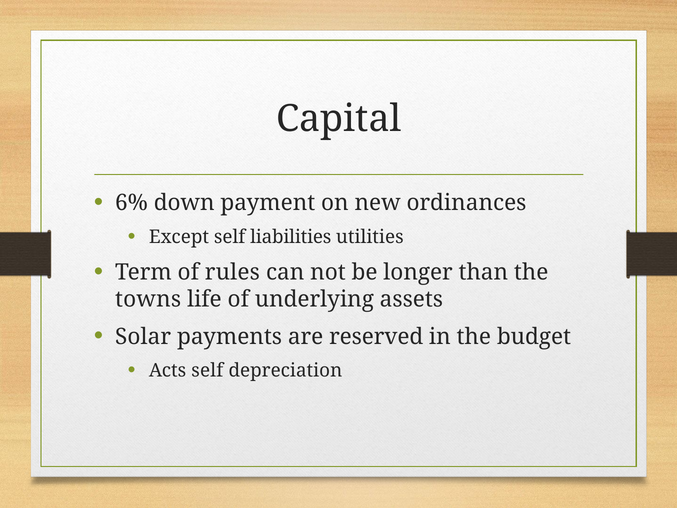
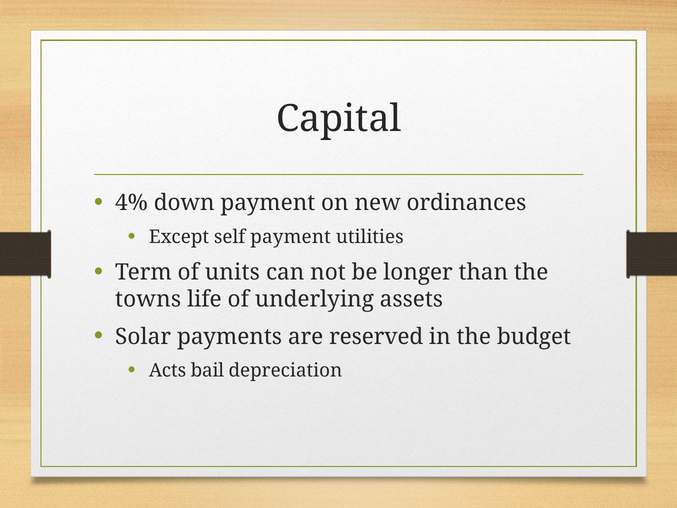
6%: 6% -> 4% (131, 203)
self liabilities: liabilities -> payment (291, 237)
rules: rules -> units (232, 272)
Acts self: self -> bail (207, 370)
